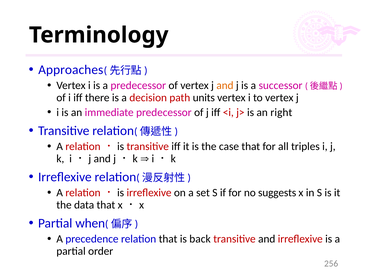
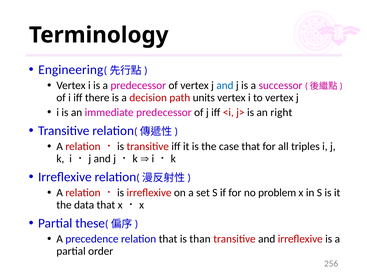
Approaches: Approaches -> Engineering (71, 69)
and colour: orange -> blue (225, 85)
suggests: suggests -> problem (277, 192)
when: when -> these (90, 223)
back: back -> than (200, 238)
